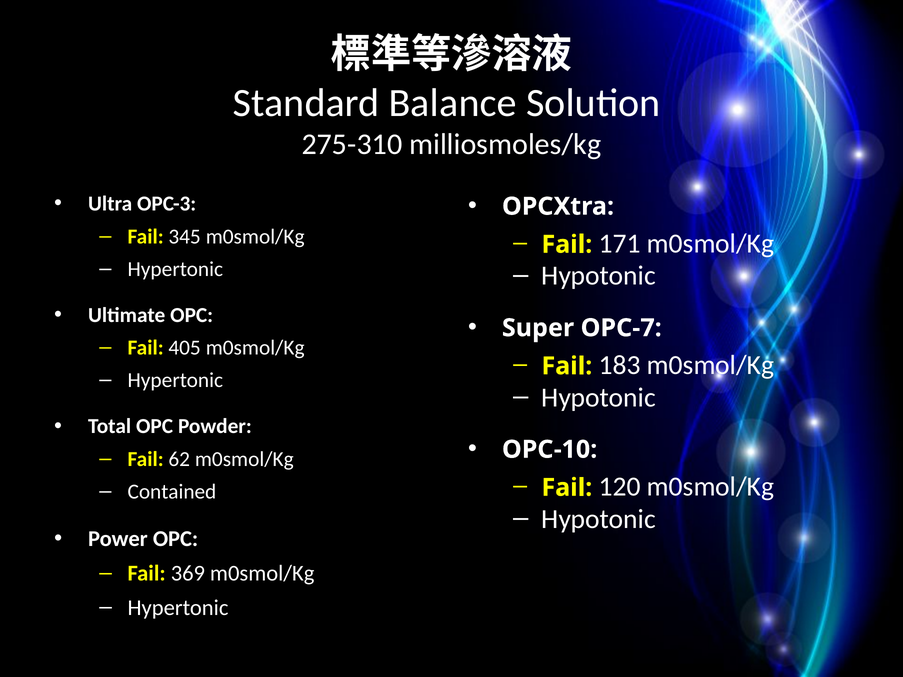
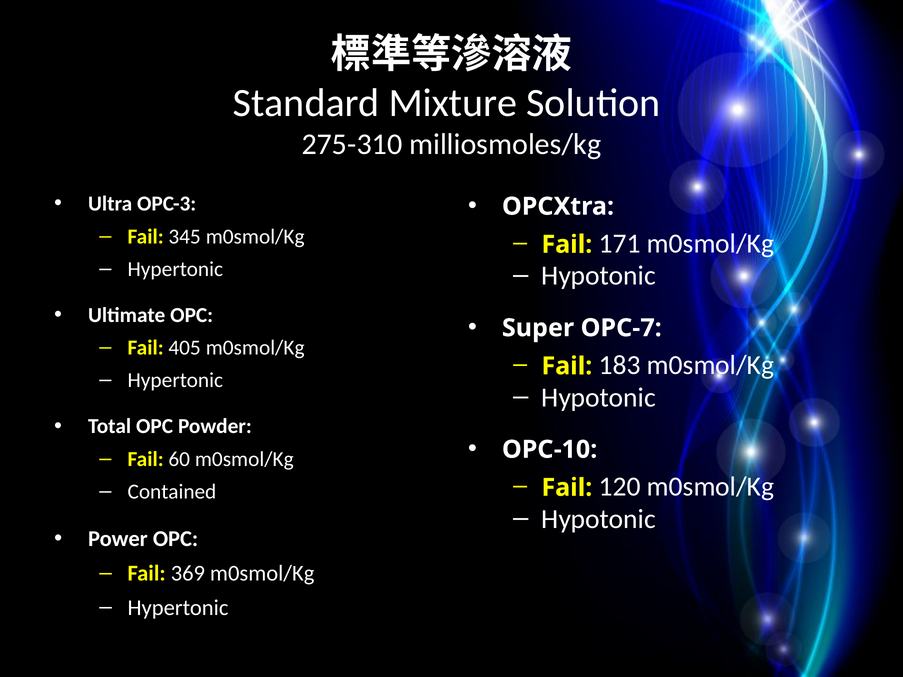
Balance: Balance -> Mixture (453, 103)
62: 62 -> 60 (179, 459)
